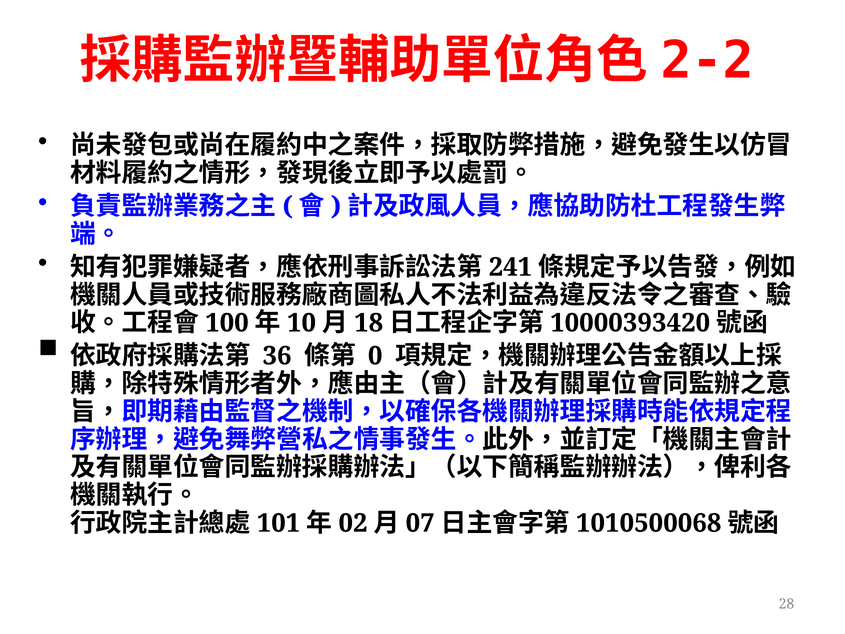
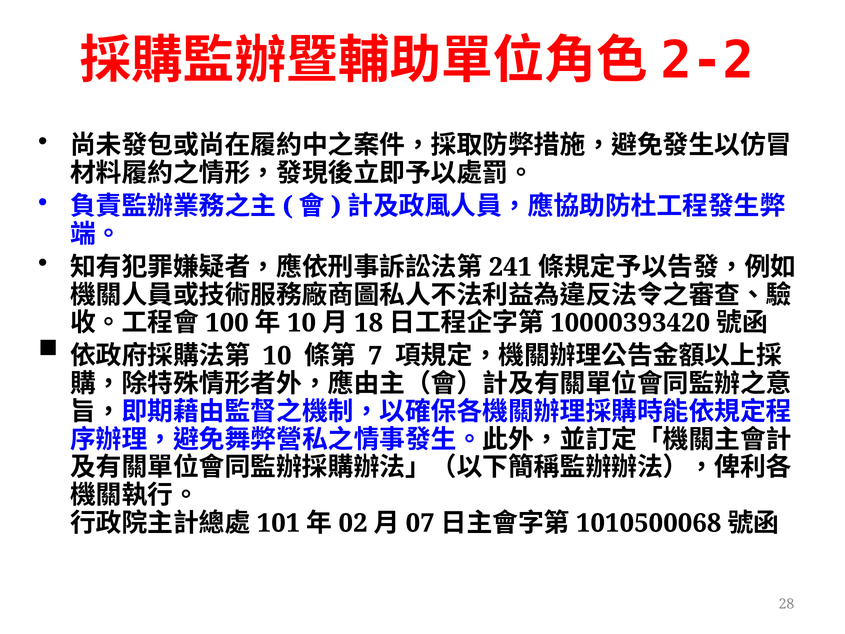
36: 36 -> 10 (277, 356)
0: 0 -> 7 (375, 356)
